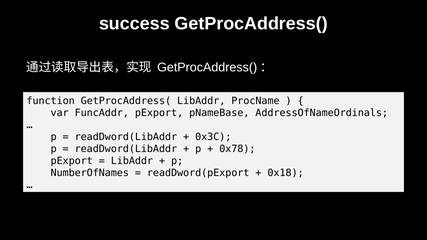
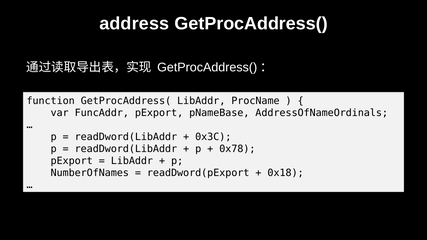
success: success -> address (134, 24)
